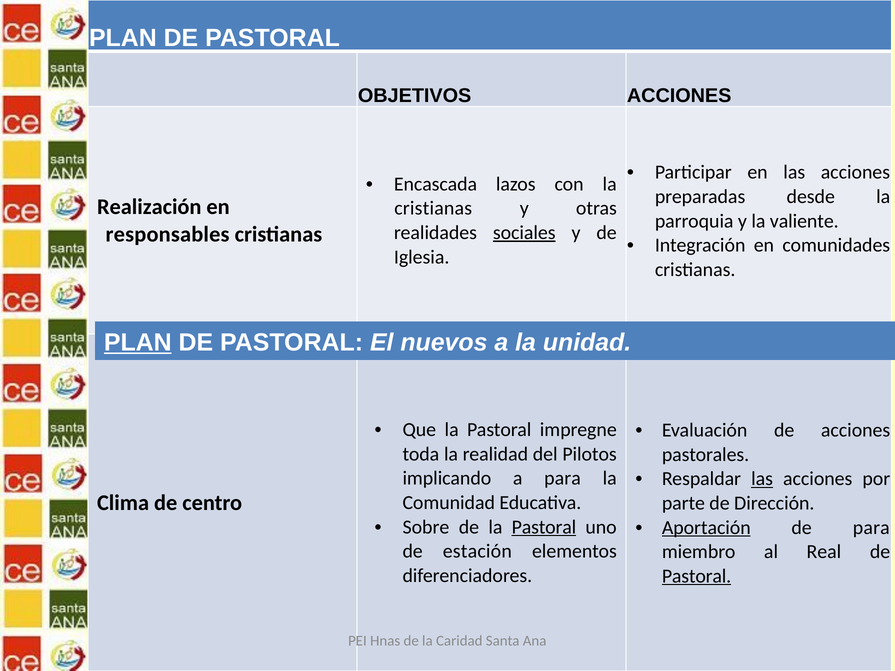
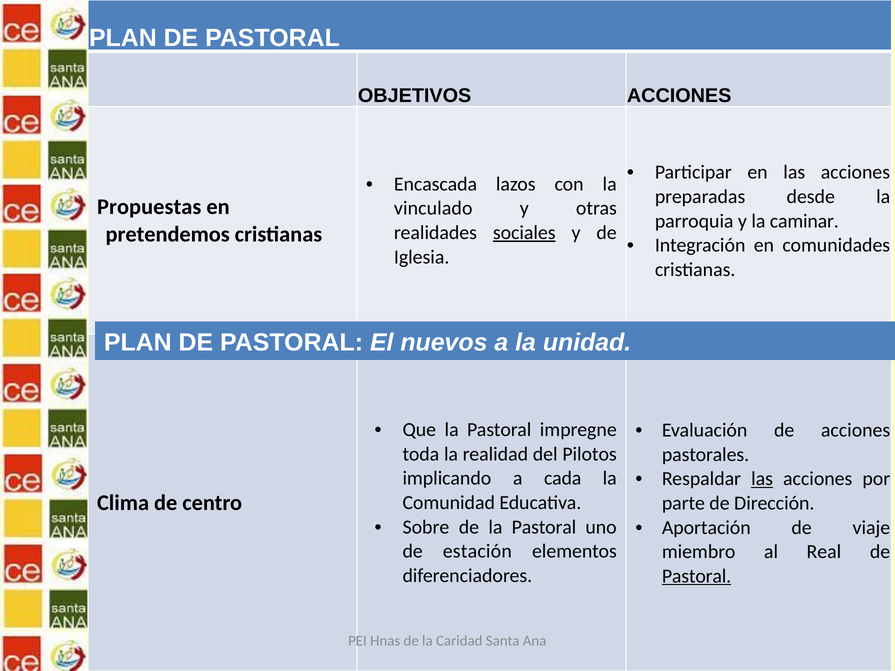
Realización: Realización -> Propuestas (149, 207)
cristianas: cristianas -> vinculado (433, 208)
valiente: valiente -> caminar (804, 221)
responsables: responsables -> pretendemos (168, 234)
PLAN underline: present -> none (138, 343)
a para: para -> cada (563, 479)
Pastoral underline: present -> none (544, 527)
Aportación underline: present -> none (706, 528)
de para: para -> viaje (871, 528)
